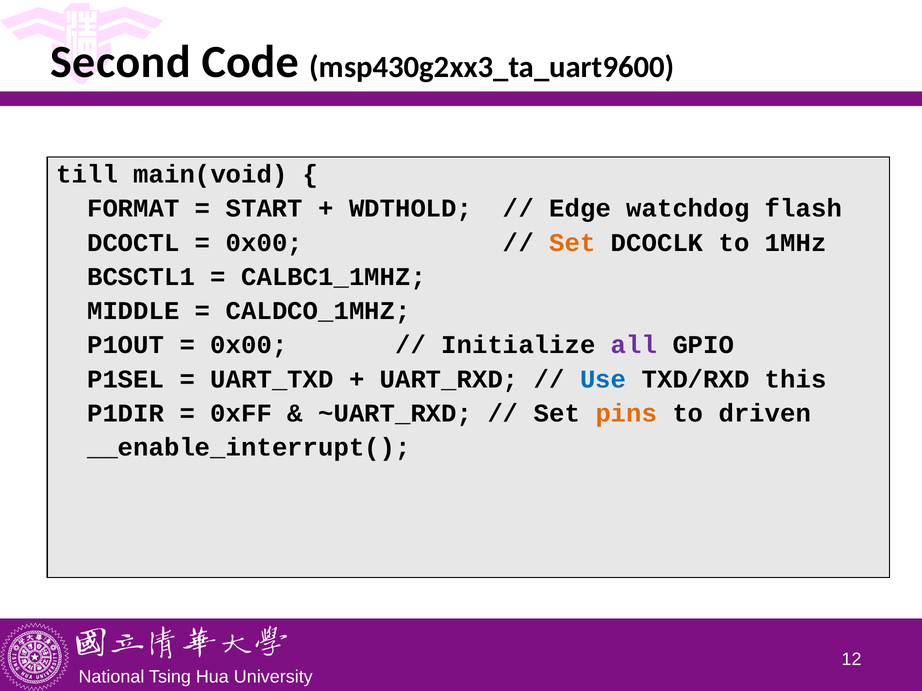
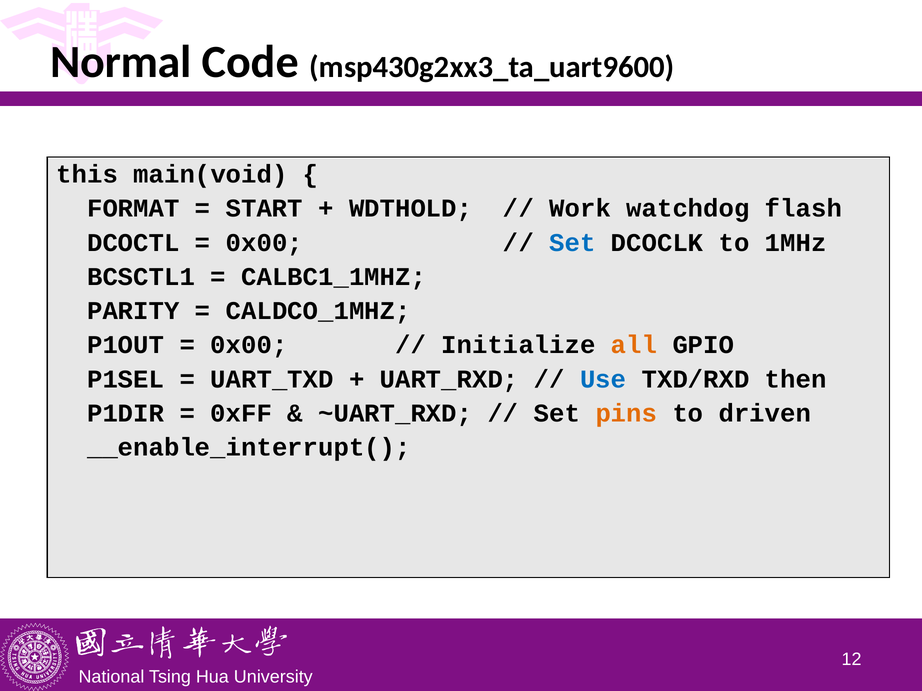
Second: Second -> Normal (121, 62)
till: till -> this (87, 174)
Edge: Edge -> Work (580, 209)
Set colour: orange -> blue (572, 243)
MIDDLE: MIDDLE -> PARITY (133, 311)
all colour: purple -> orange (634, 345)
this: this -> then (796, 379)
